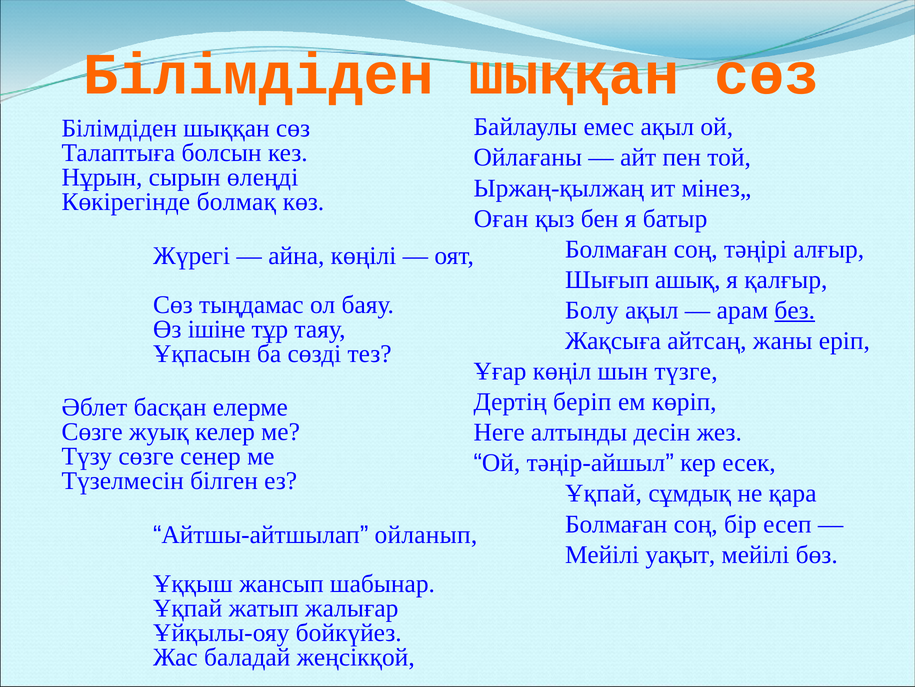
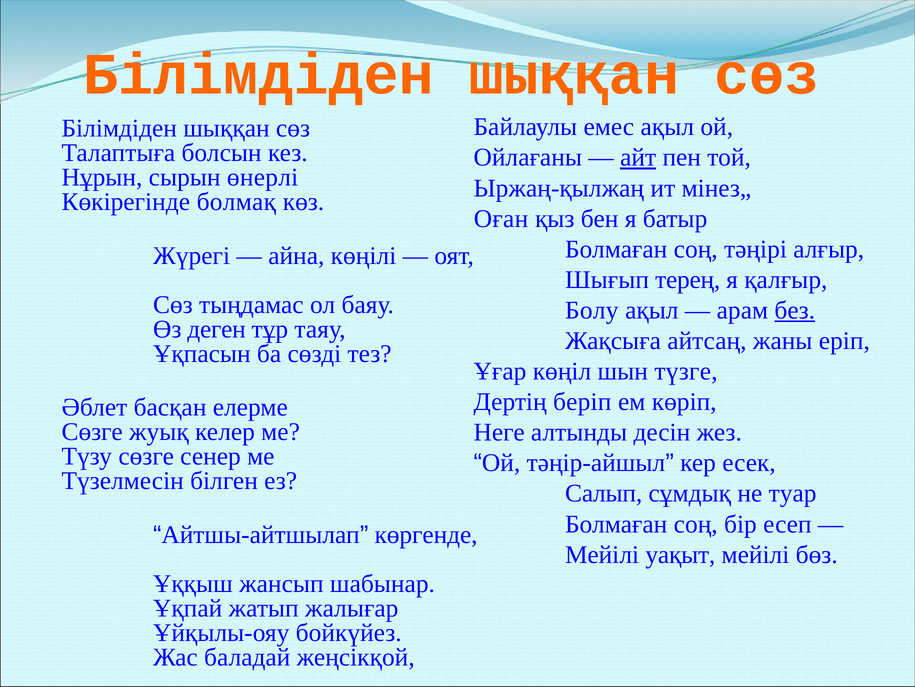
айт underline: none -> present (638, 157)
өлеңді: өлеңді -> өнерлі (263, 177)
ашық: ашық -> терең (688, 279)
ішіне: ішіне -> деген (217, 329)
Ұқпай: Ұқпай -> Салып (604, 493)
қара: қара -> туар (793, 493)
ойланып: ойланып -> көргенде (426, 534)
